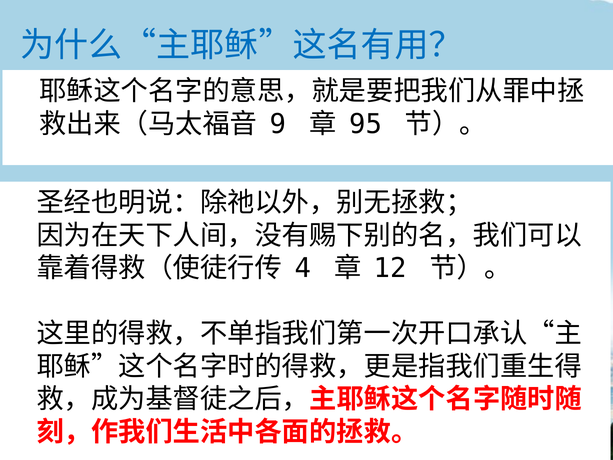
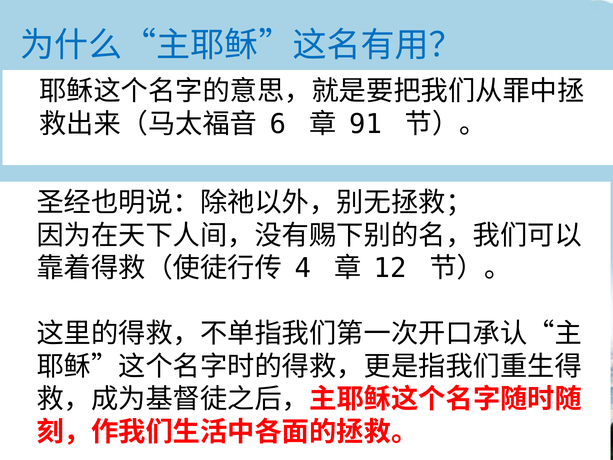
9: 9 -> 6 (278, 124)
95: 95 -> 91 (366, 124)
